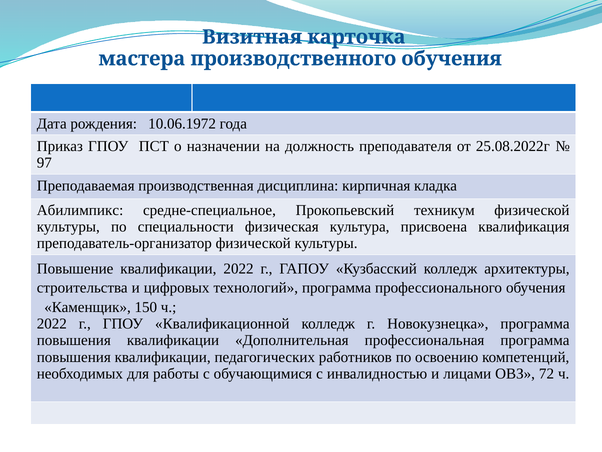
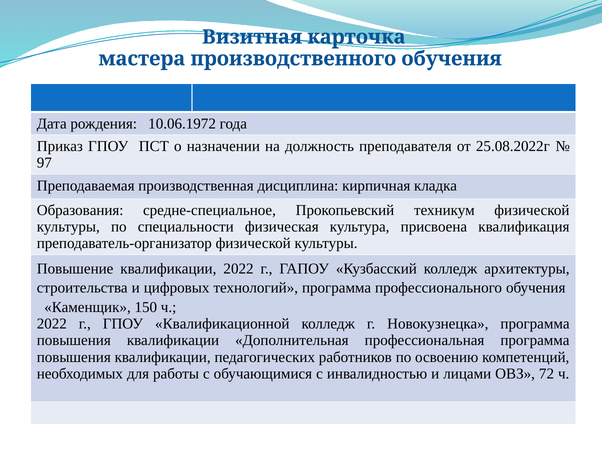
Абилимпикс: Абилимпикс -> Образования (80, 210)
